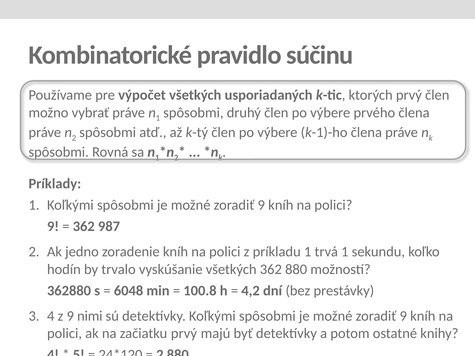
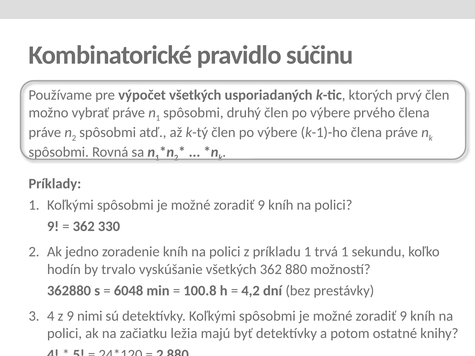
987: 987 -> 330 (109, 227)
začiatku prvý: prvý -> ležia (184, 334)
